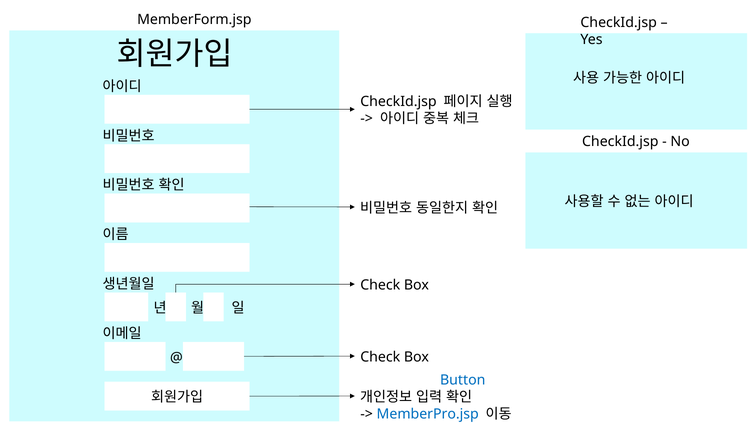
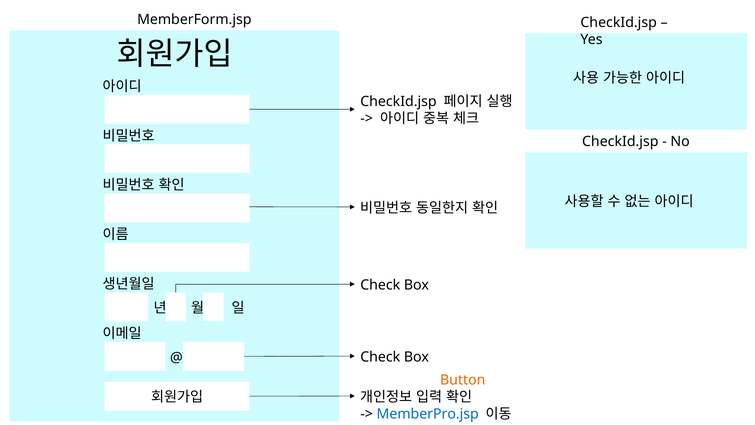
Button colour: blue -> orange (463, 380)
